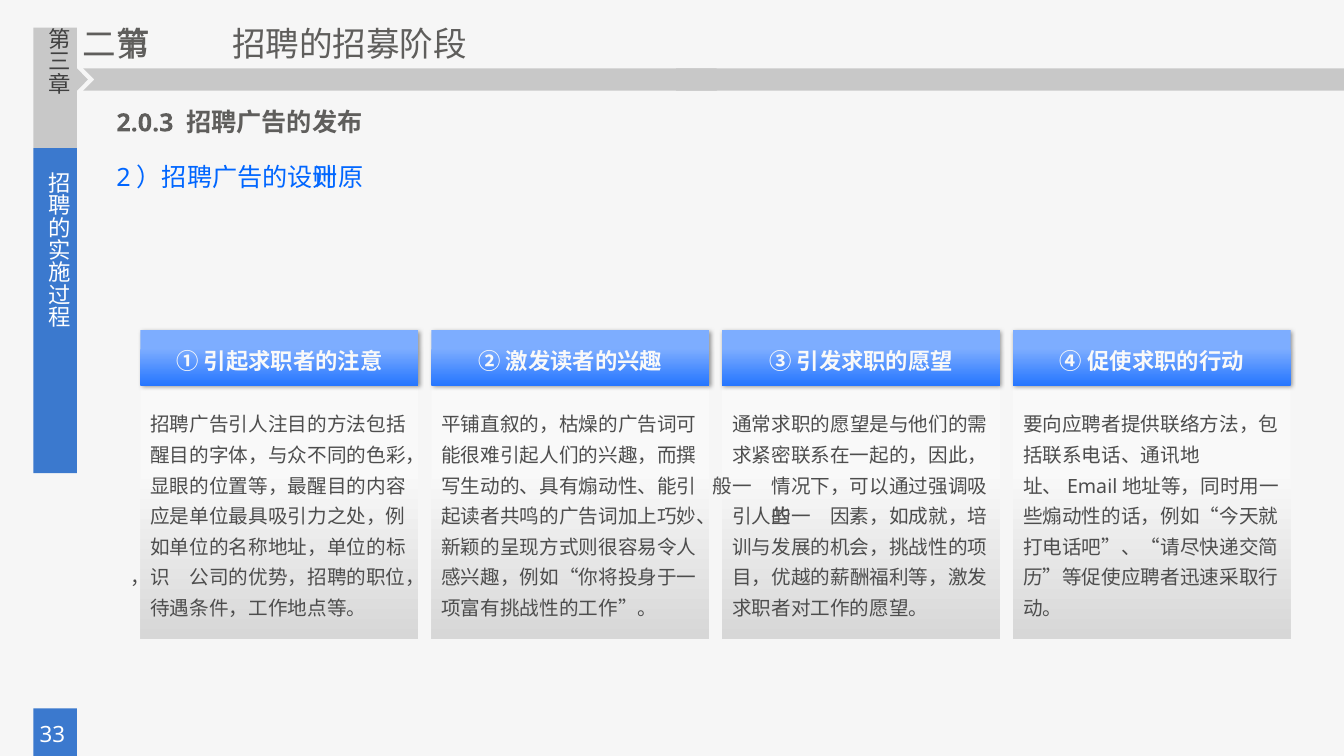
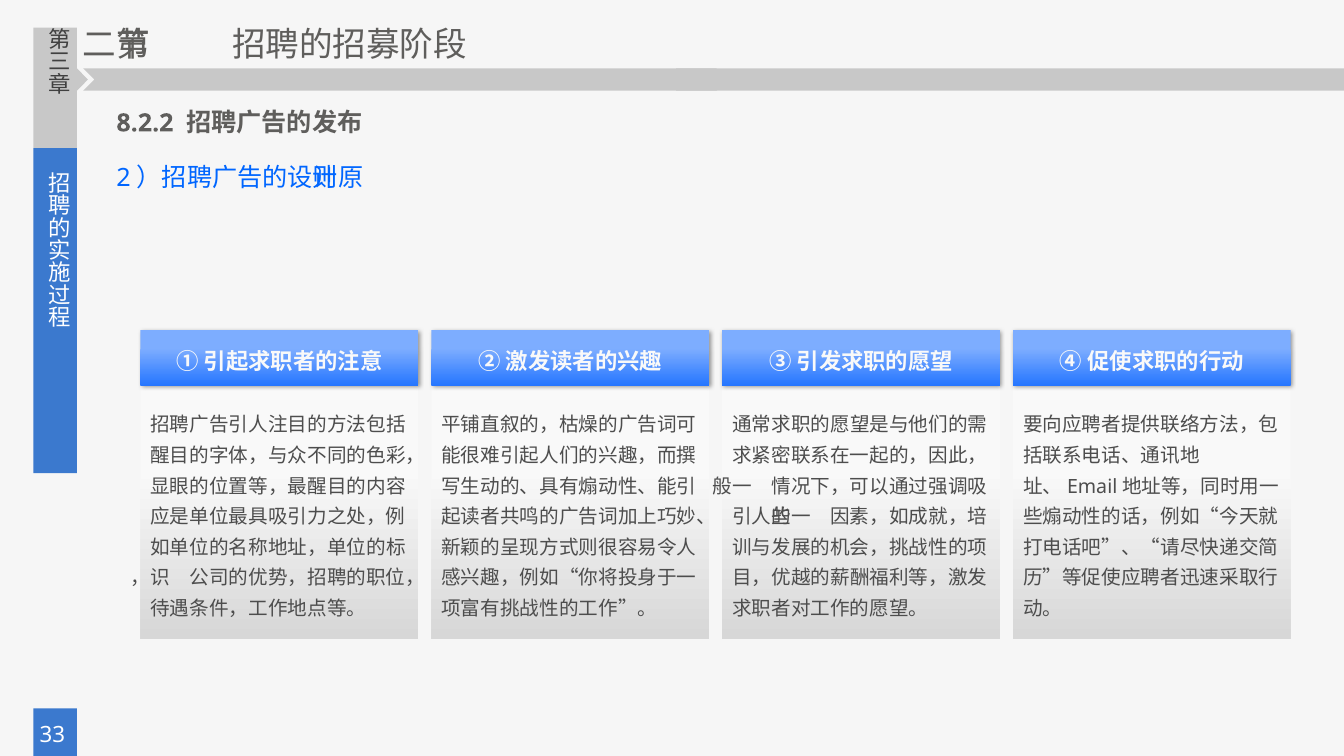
2.0.3: 2.0.3 -> 8.2.2 (145, 123)
